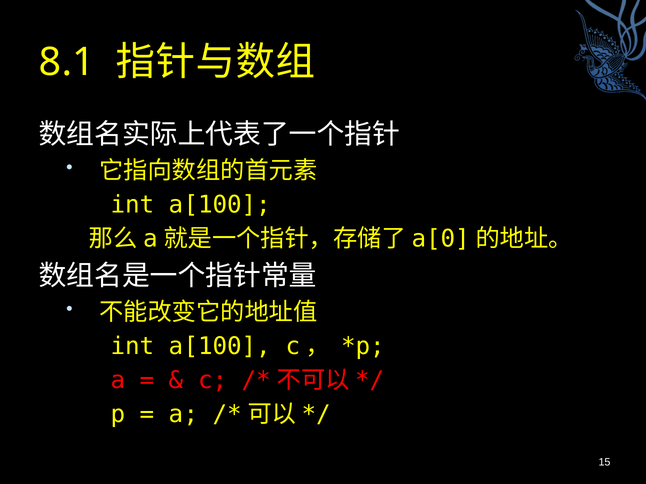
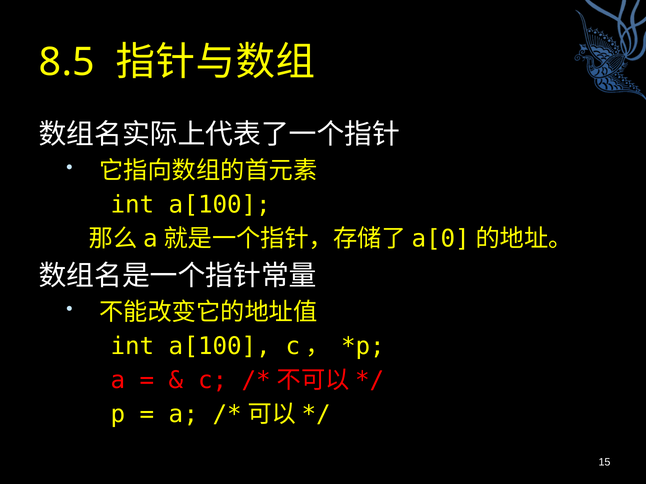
8.1: 8.1 -> 8.5 (67, 63)
